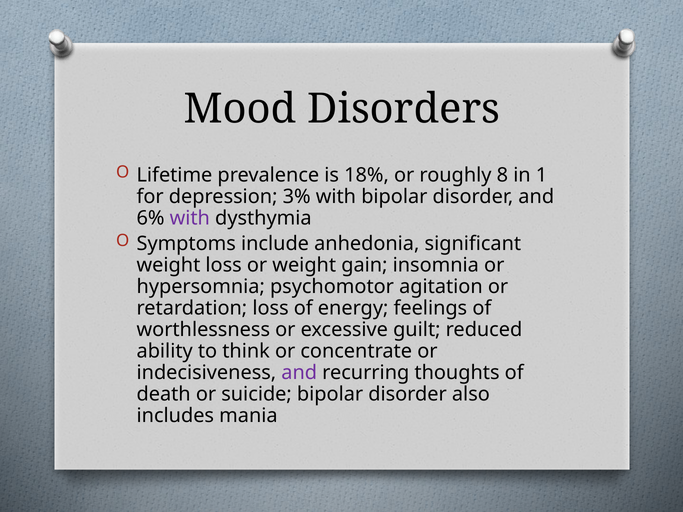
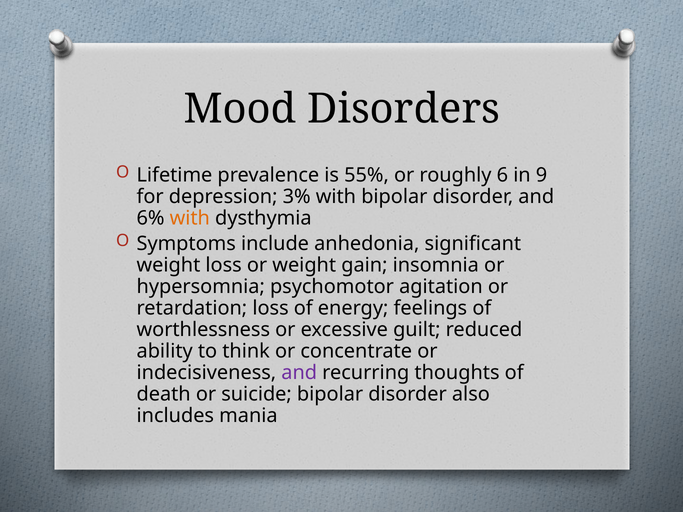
18%: 18% -> 55% (367, 175)
8: 8 -> 6 (502, 175)
1: 1 -> 9 (542, 175)
with colour: purple -> orange (190, 218)
